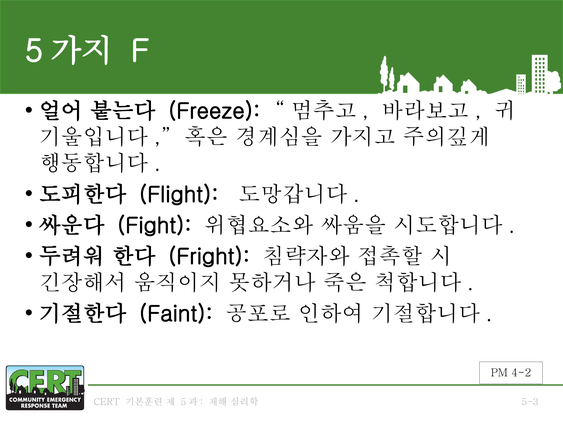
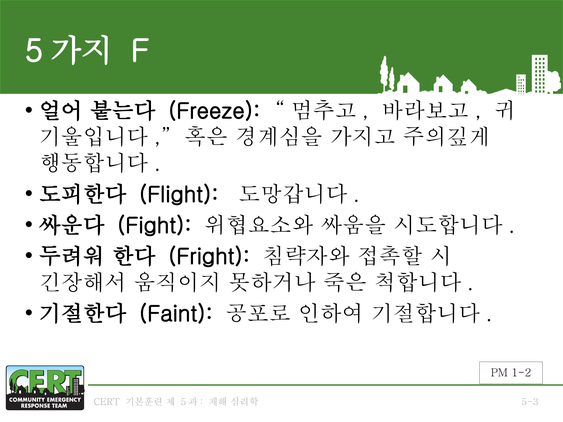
4-2: 4-2 -> 1-2 (521, 373)
